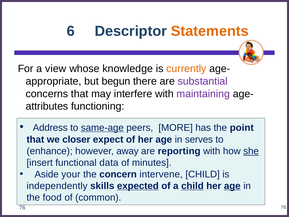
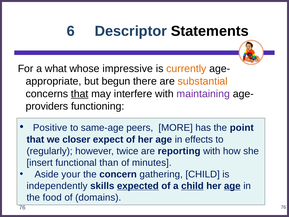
Statements colour: orange -> black (210, 31)
view: view -> what (56, 69)
knowledge: knowledge -> impressive (128, 69)
substantial colour: purple -> orange (203, 81)
that underline: none -> present (80, 94)
attributes: attributes -> providers (47, 106)
Address: Address -> Positive (50, 128)
same-age underline: present -> none (102, 128)
serves: serves -> effects (199, 139)
enhance: enhance -> regularly (50, 151)
away: away -> twice (127, 151)
she underline: present -> none (251, 151)
data: data -> than (109, 163)
intervene: intervene -> gathering (161, 174)
common: common -> domains (98, 197)
